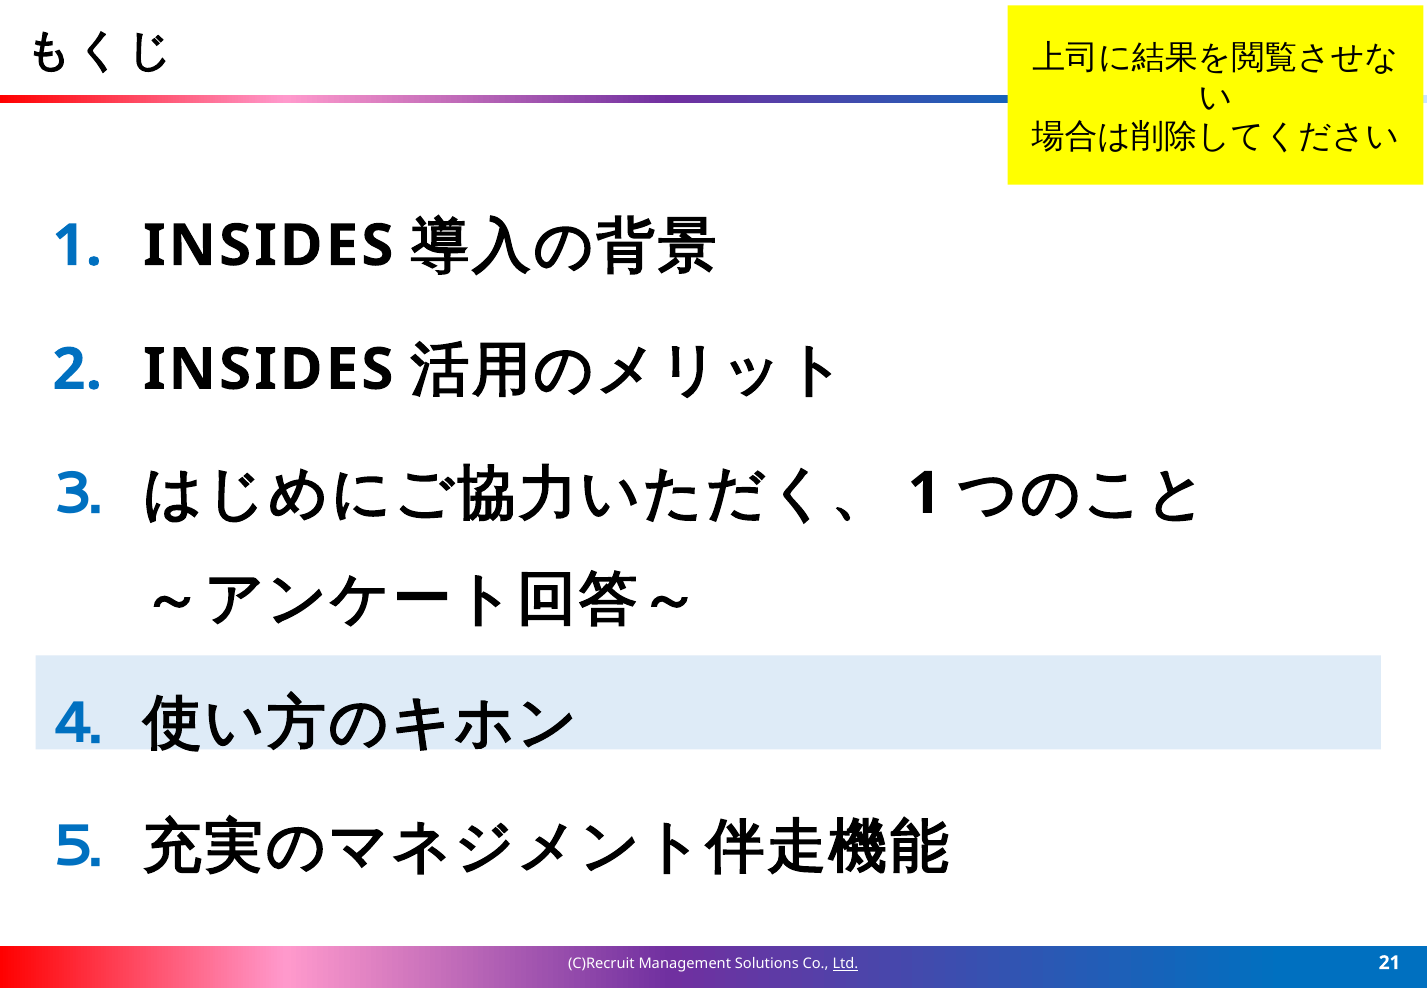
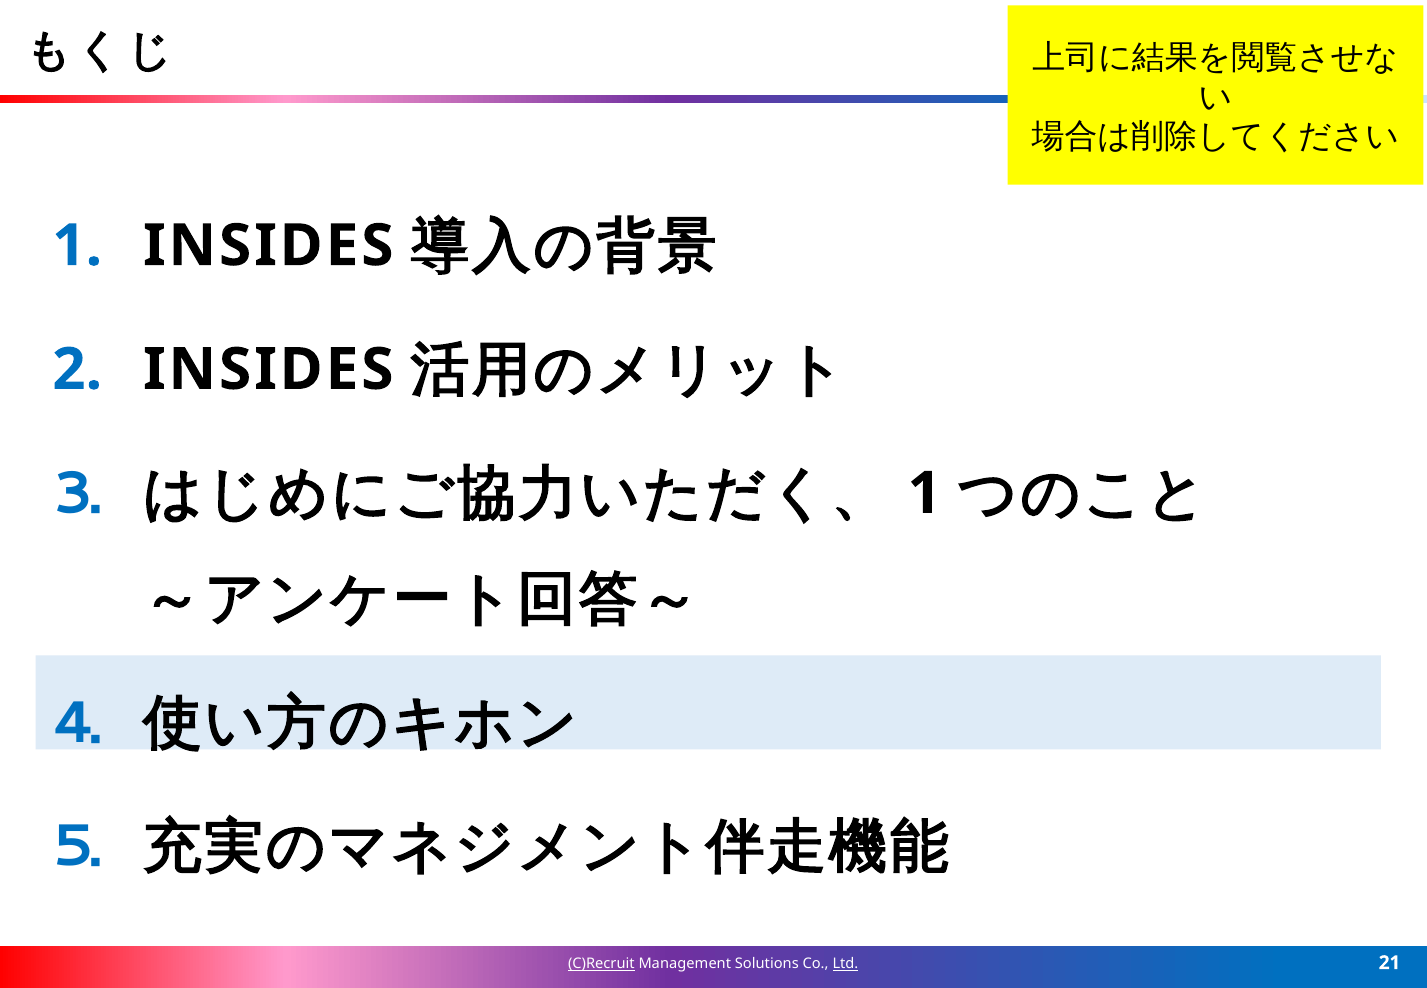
C)Recruit underline: none -> present (601, 964)
